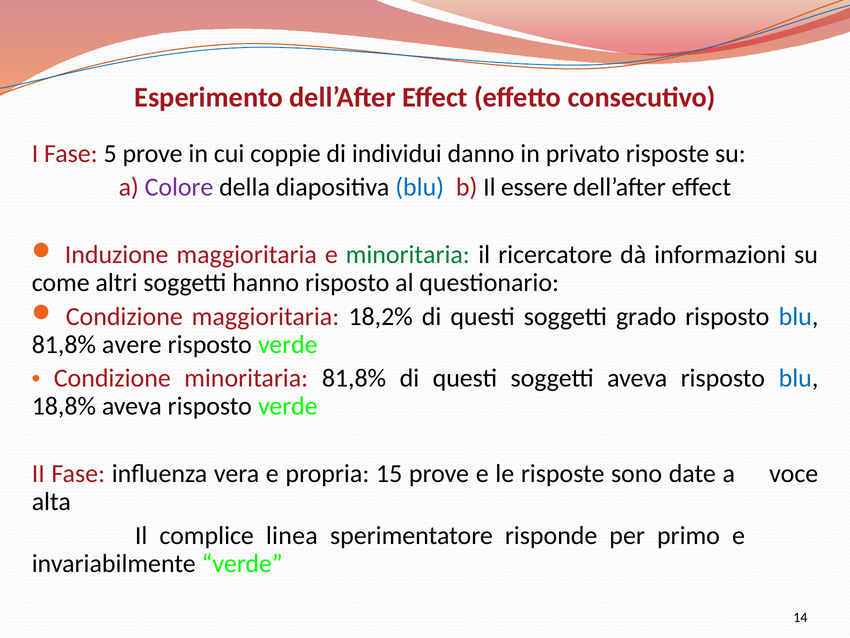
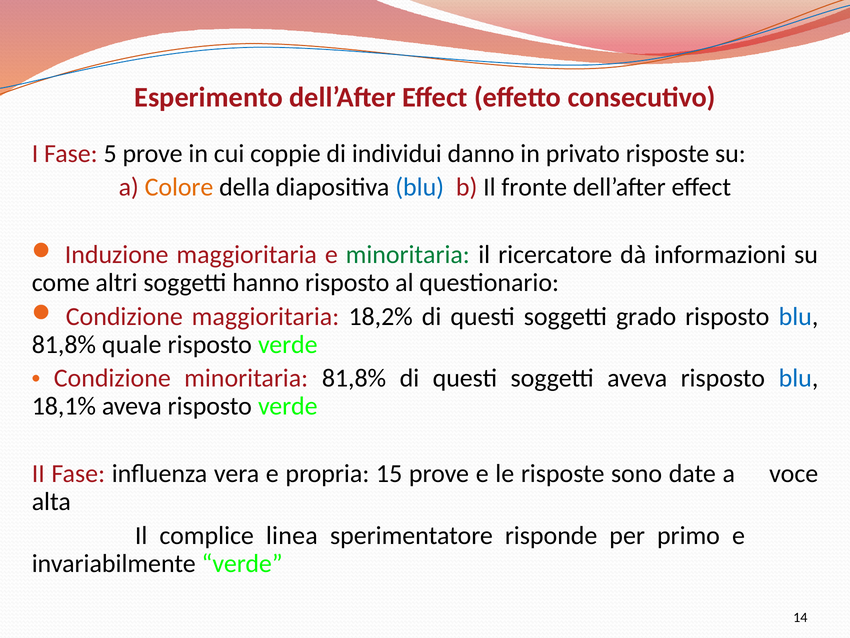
Colore colour: purple -> orange (179, 187)
essere: essere -> fronte (534, 187)
avere: avere -> quale (132, 344)
18,8%: 18,8% -> 18,1% (64, 406)
